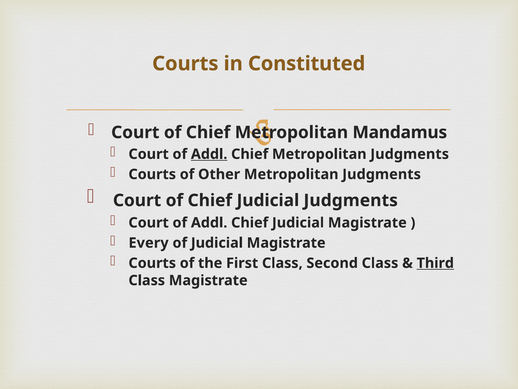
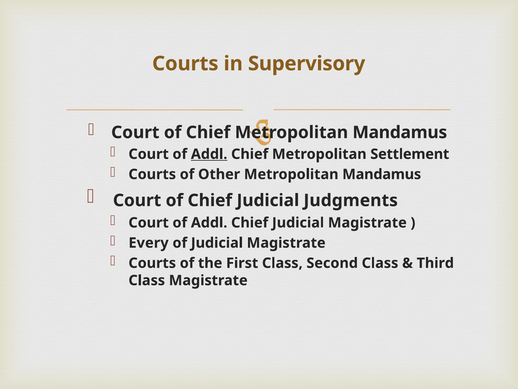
Constituted: Constituted -> Supervisory (307, 64)
Chief Metropolitan Judgments: Judgments -> Settlement (410, 154)
Other Metropolitan Judgments: Judgments -> Mandamus (382, 174)
Third underline: present -> none (435, 263)
